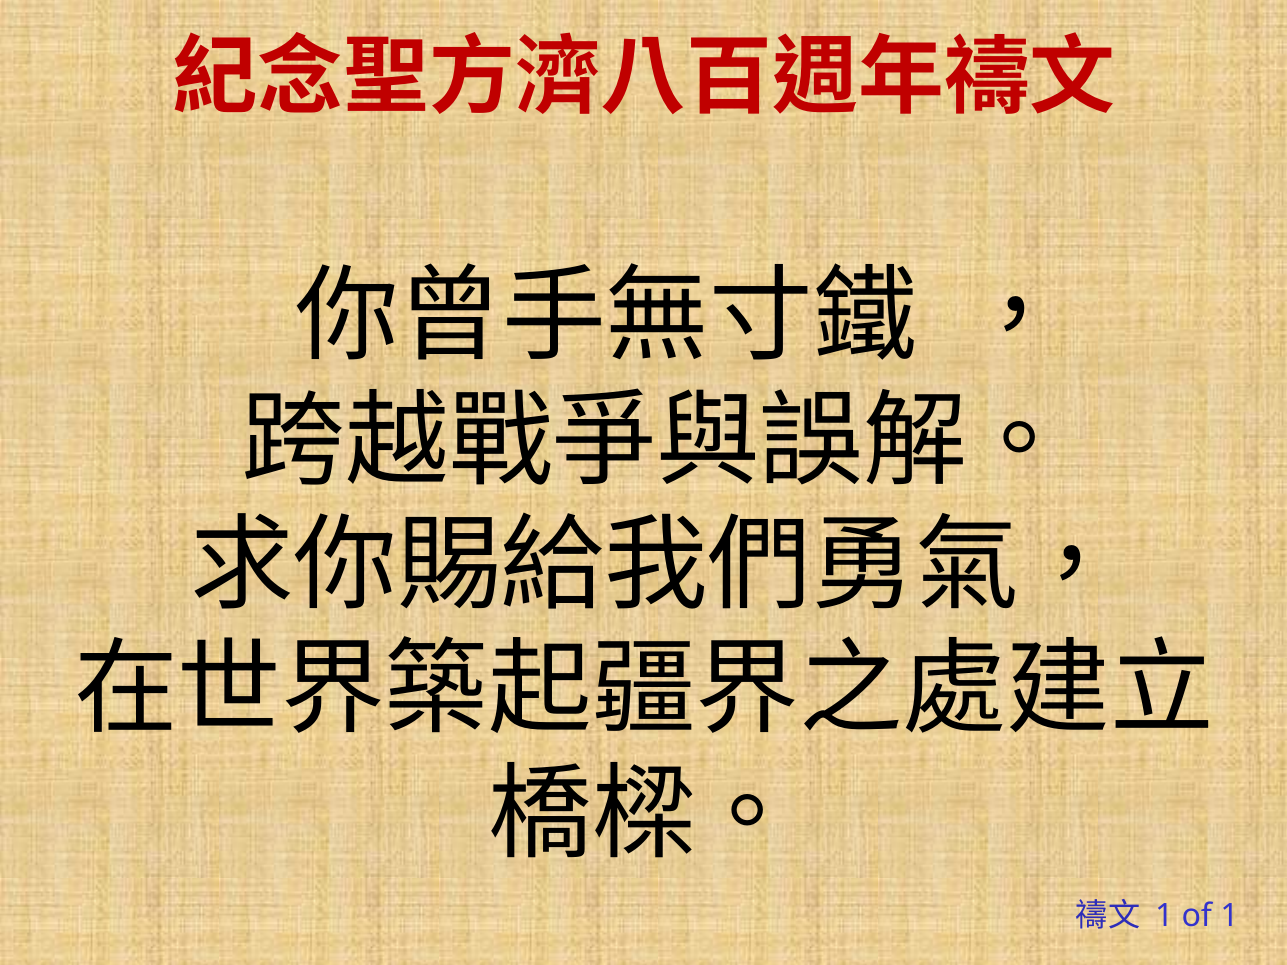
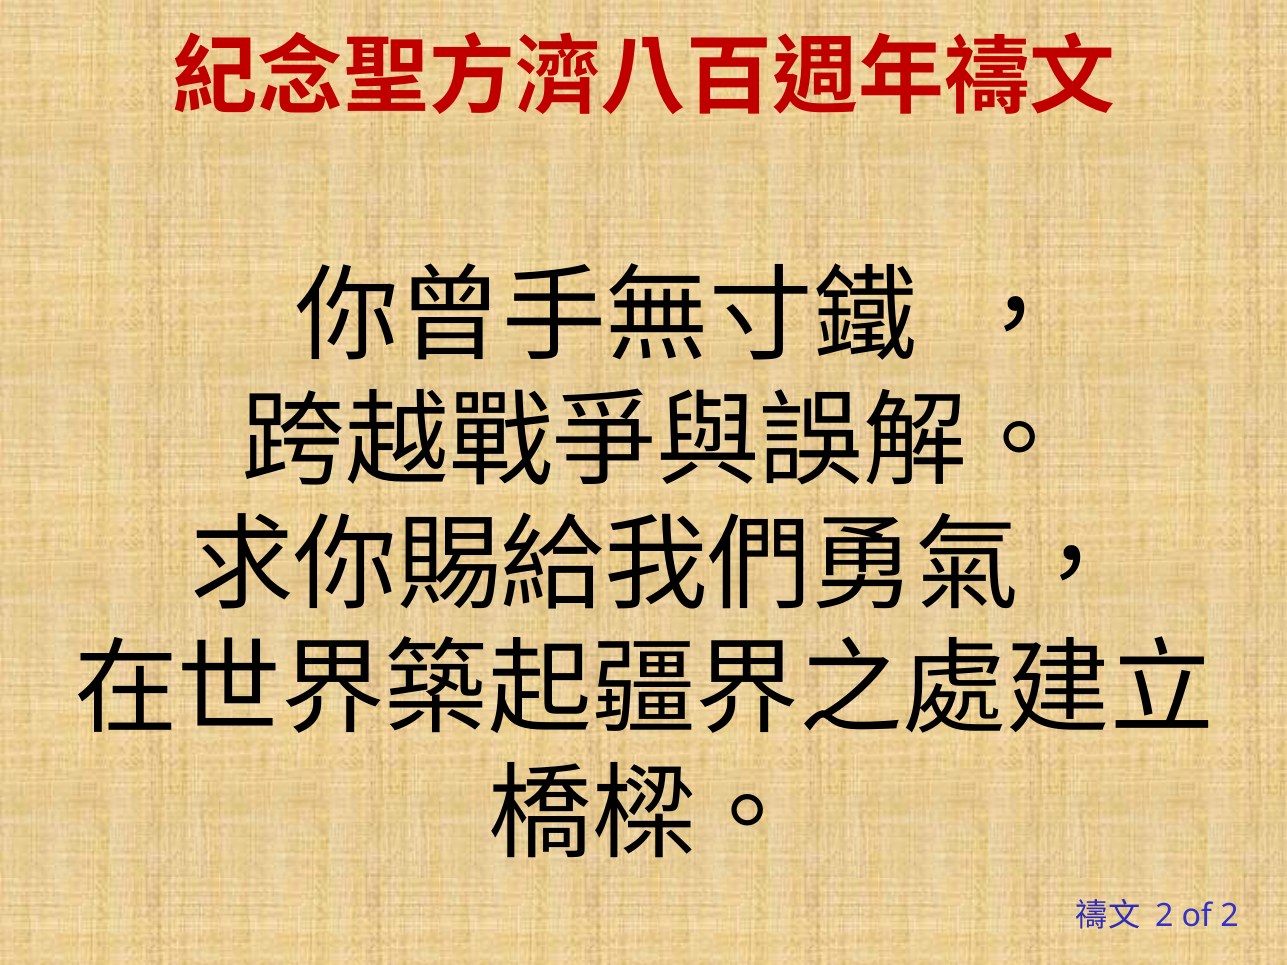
1: 1 -> 2 (1164, 916)
of 1: 1 -> 2 (1230, 916)
